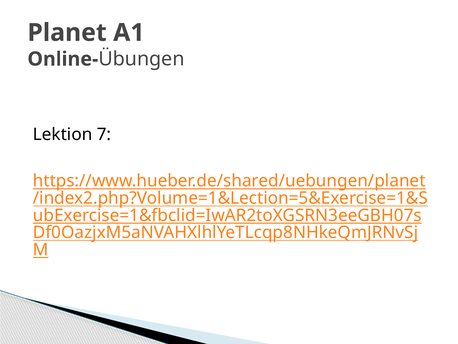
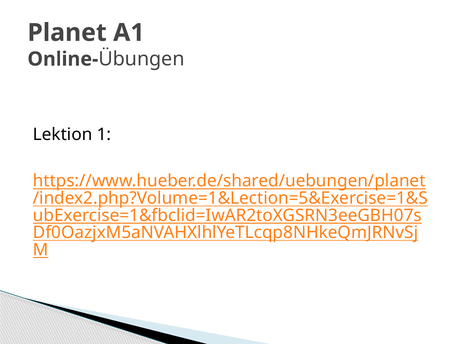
7: 7 -> 1 (104, 134)
